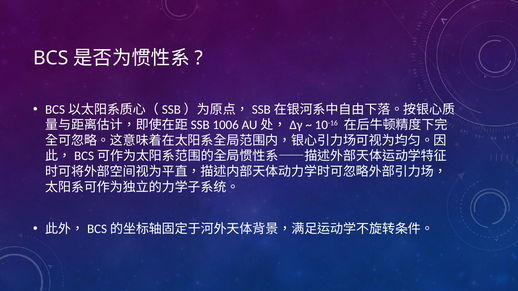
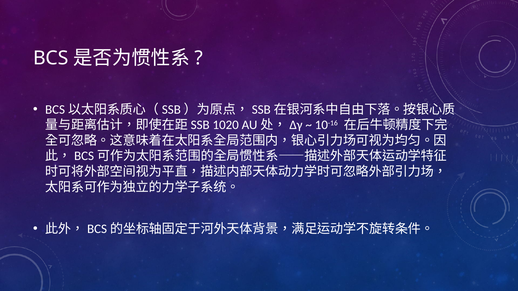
1006: 1006 -> 1020 (226, 125)
